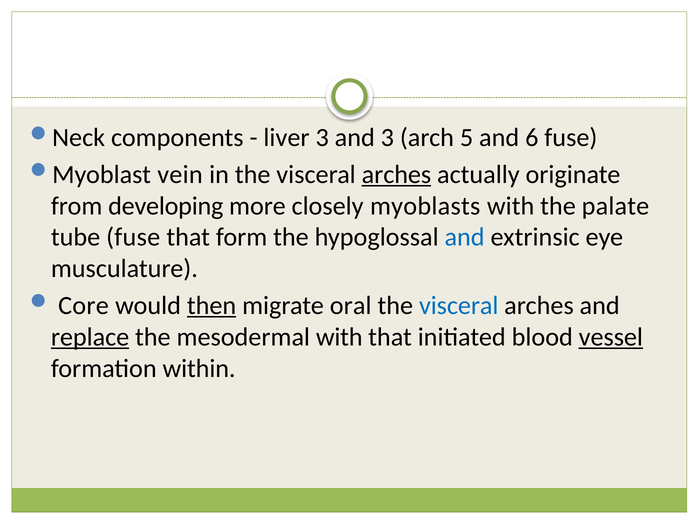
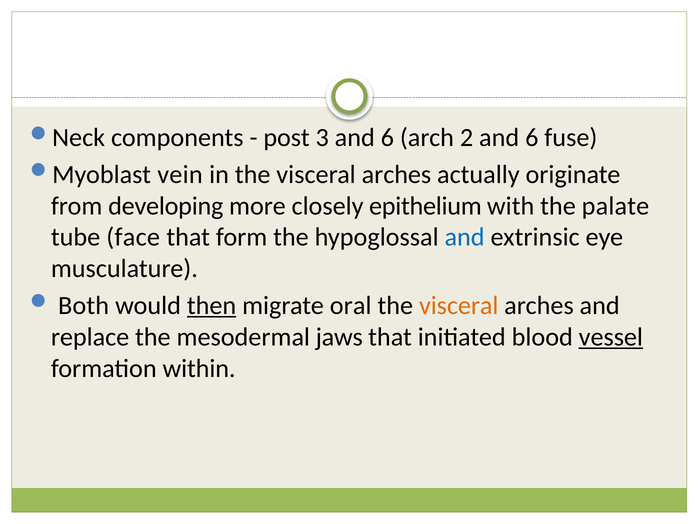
liver: liver -> post (287, 138)
3 and 3: 3 -> 6 (387, 138)
5: 5 -> 2 (467, 138)
arches underline: present -> none (396, 174)
myoblasts: myoblasts -> epithelium (425, 206)
tube fuse: fuse -> face (133, 237)
Core: Core -> Both (84, 306)
visceral colour: blue -> orange (459, 306)
replace underline: present -> none (90, 337)
mesodermal with: with -> jaws (339, 337)
